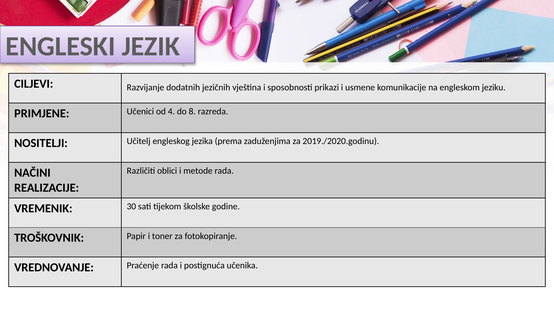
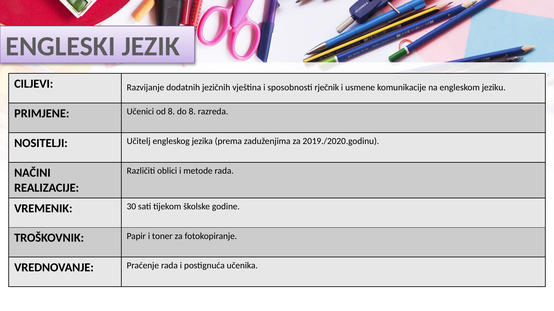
prikazi: prikazi -> rječnik (327, 88)
od 4: 4 -> 8 (171, 112)
